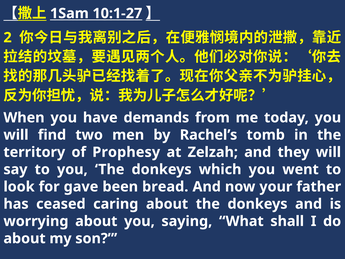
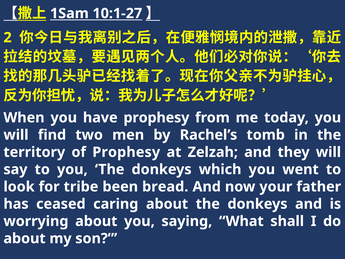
have demands: demands -> prophesy (156, 118)
gave: gave -> tribe (81, 187)
